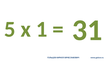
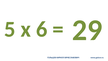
1: 1 -> 6 (42, 29)
31: 31 -> 29 (87, 30)
